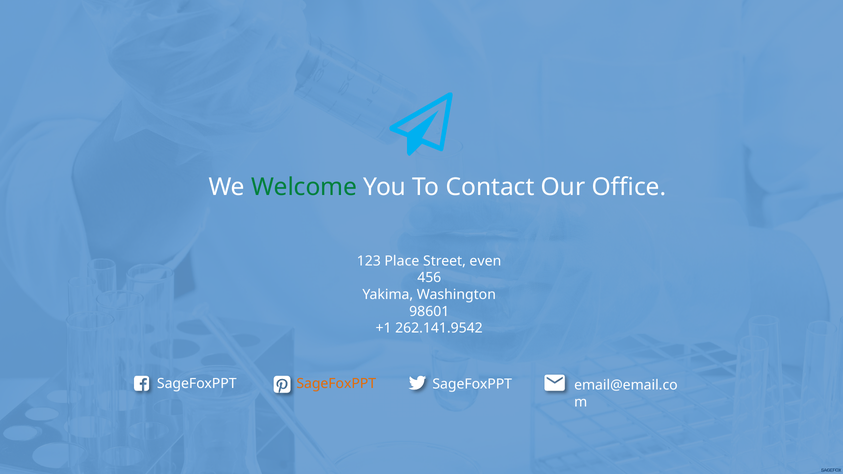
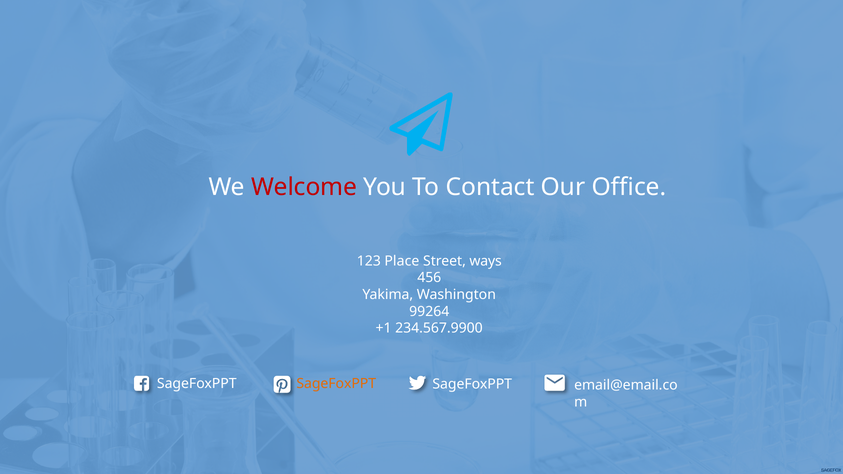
Welcome colour: green -> red (304, 187)
even: even -> ways (486, 261)
98601: 98601 -> 99264 (429, 312)
262.141.9542: 262.141.9542 -> 234.567.9900 (439, 328)
